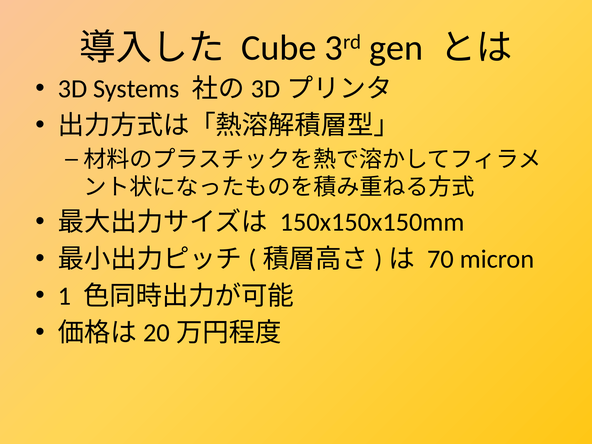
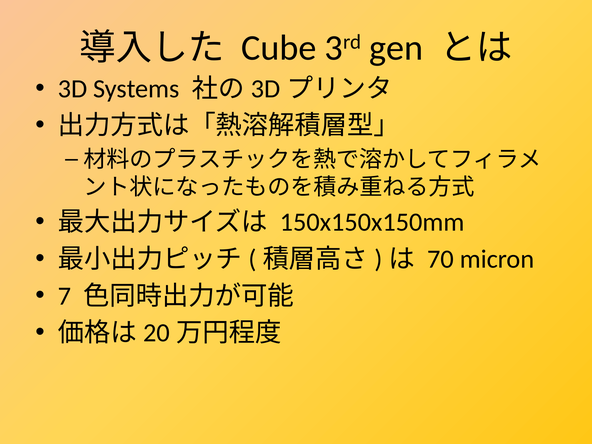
1: 1 -> 7 (64, 296)
